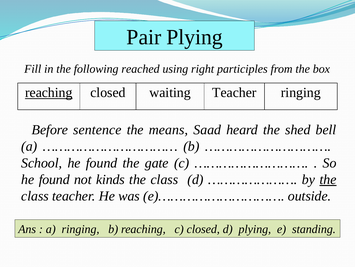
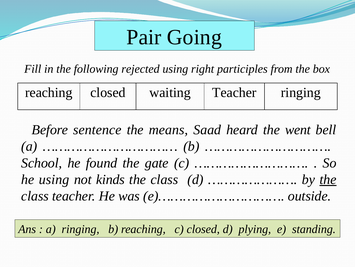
Pair Plying: Plying -> Going (194, 37)
reached: reached -> rejected (140, 69)
reaching underline: present -> none (49, 92)
shed: shed -> went (298, 129)
found: found -> using (54, 179)
